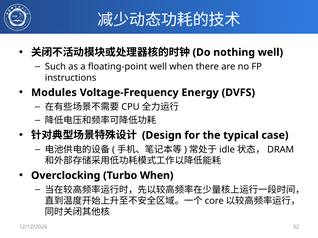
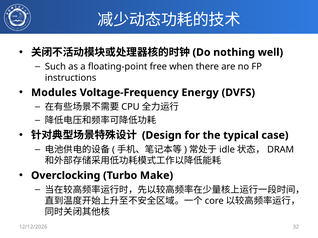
floating-point well: well -> free (158, 67)
Turbo When: When -> Make (157, 176)
